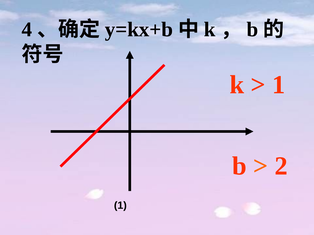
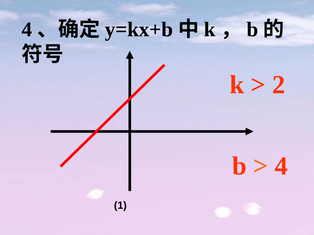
1: 1 -> 2 (279, 85)
2: 2 -> 4 (281, 166)
